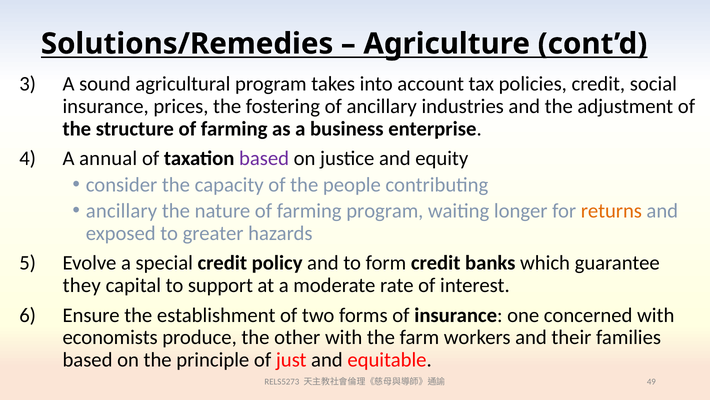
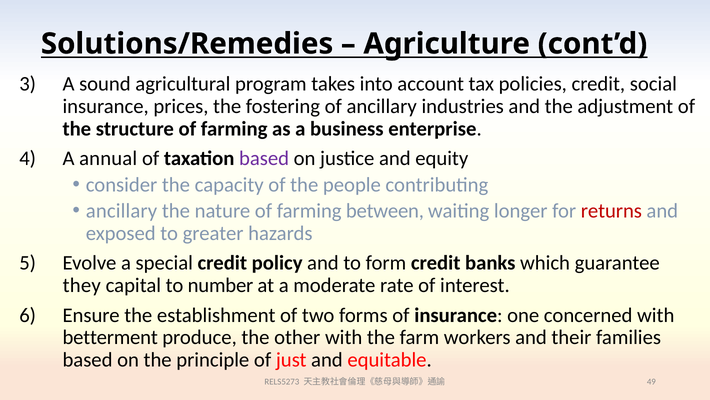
farming program: program -> between (385, 210)
returns colour: orange -> red (611, 210)
support: support -> number (221, 285)
economists: economists -> betterment (110, 337)
